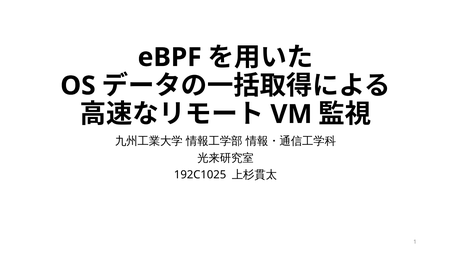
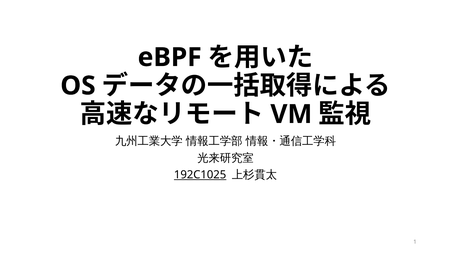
192C1025 underline: none -> present (200, 175)
